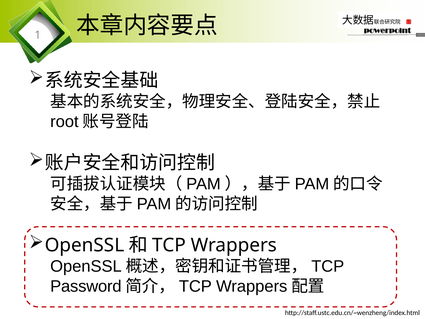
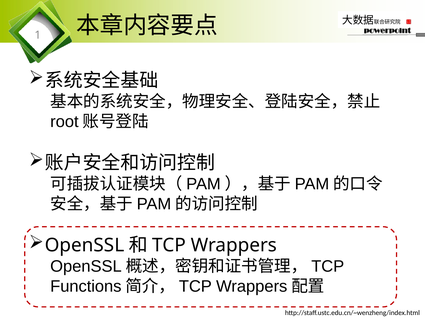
Password: Password -> Functions (86, 286)
